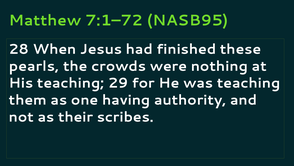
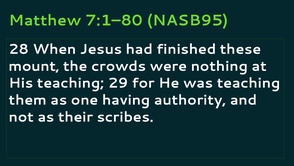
7:1–72: 7:1–72 -> 7:1–80 (114, 20)
pearls: pearls -> mount (34, 66)
